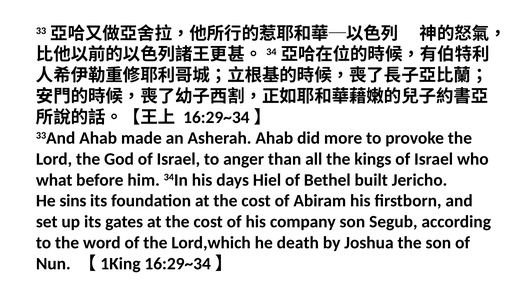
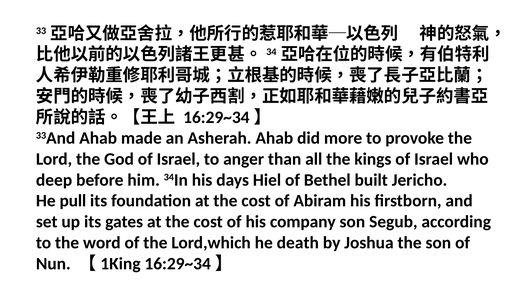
what: what -> deep (54, 180)
sins: sins -> pull (73, 201)
